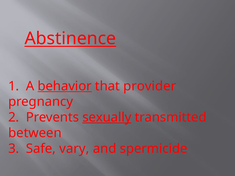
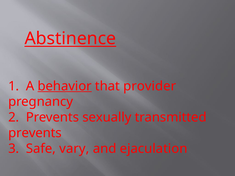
sexually underline: present -> none (107, 117)
between: between -> prevents (35, 133)
spermicide: spermicide -> ejaculation (154, 149)
